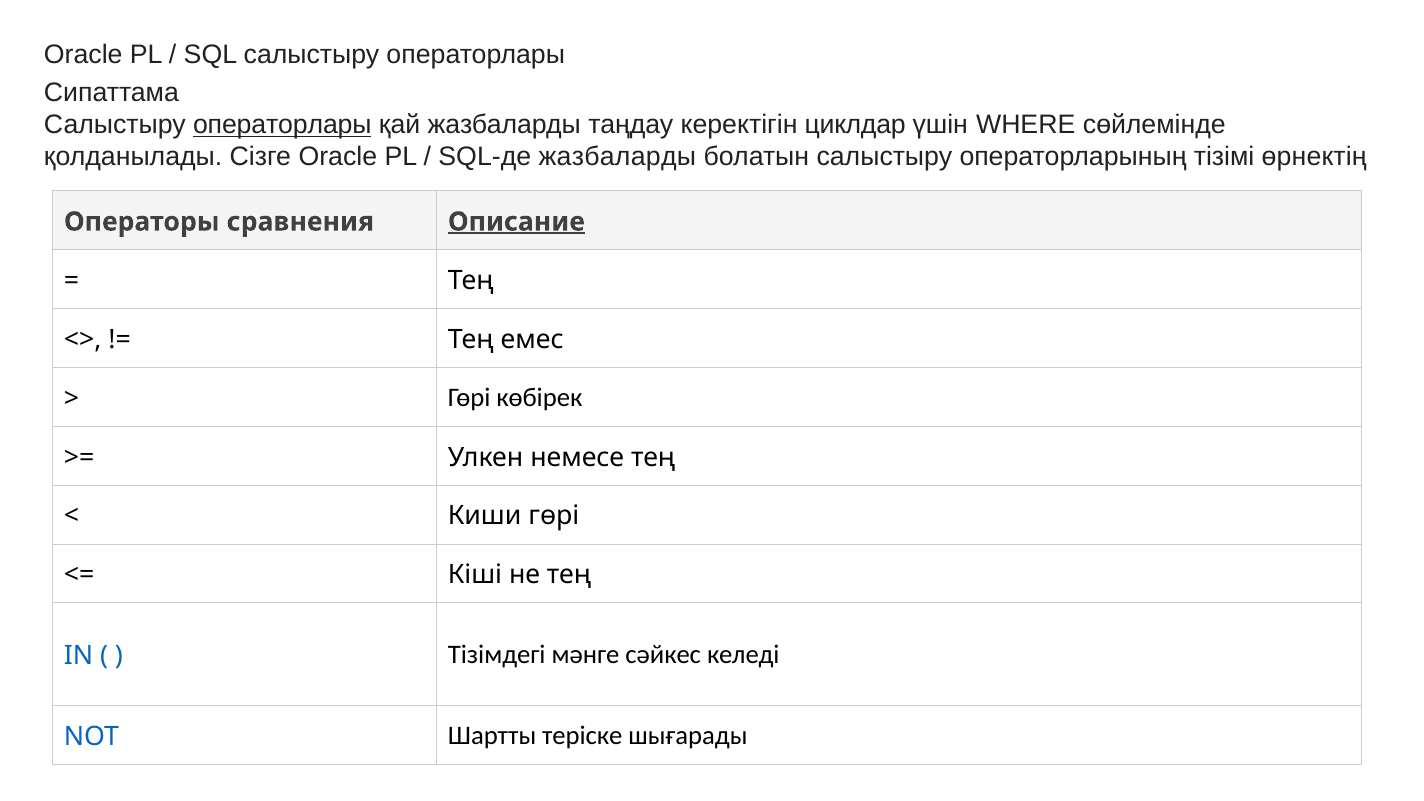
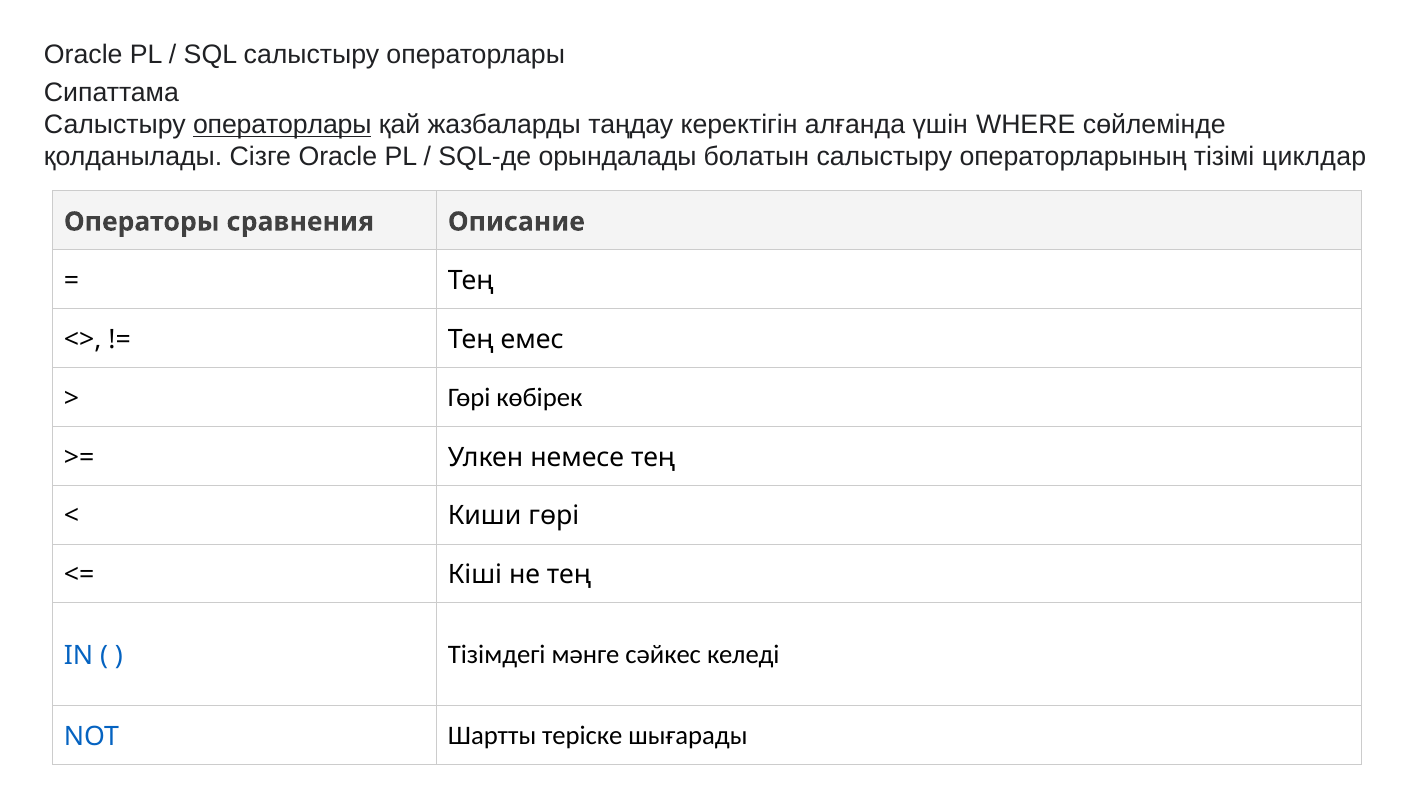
циклдар: циклдар -> алғанда (855, 125)
SQL-де жазбаларды: жазбаларды -> орындалады (618, 157)
өрнектің: өрнектің -> циклдар (1314, 157)
Описание underline: present -> none (516, 222)
